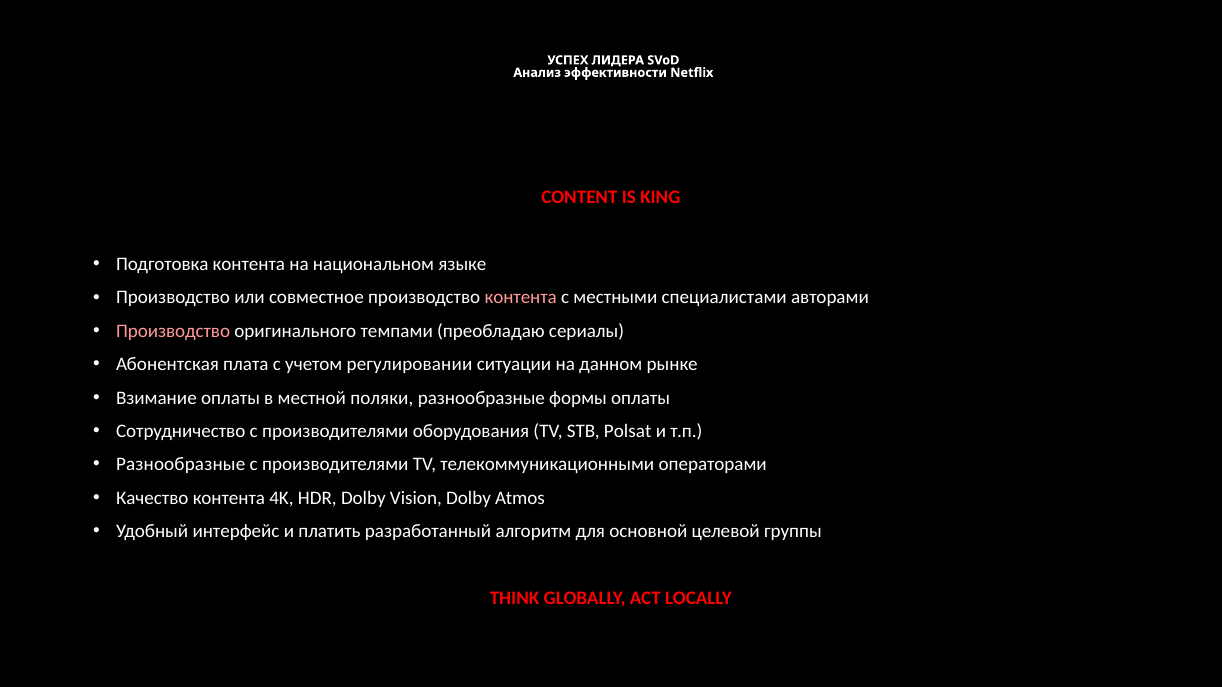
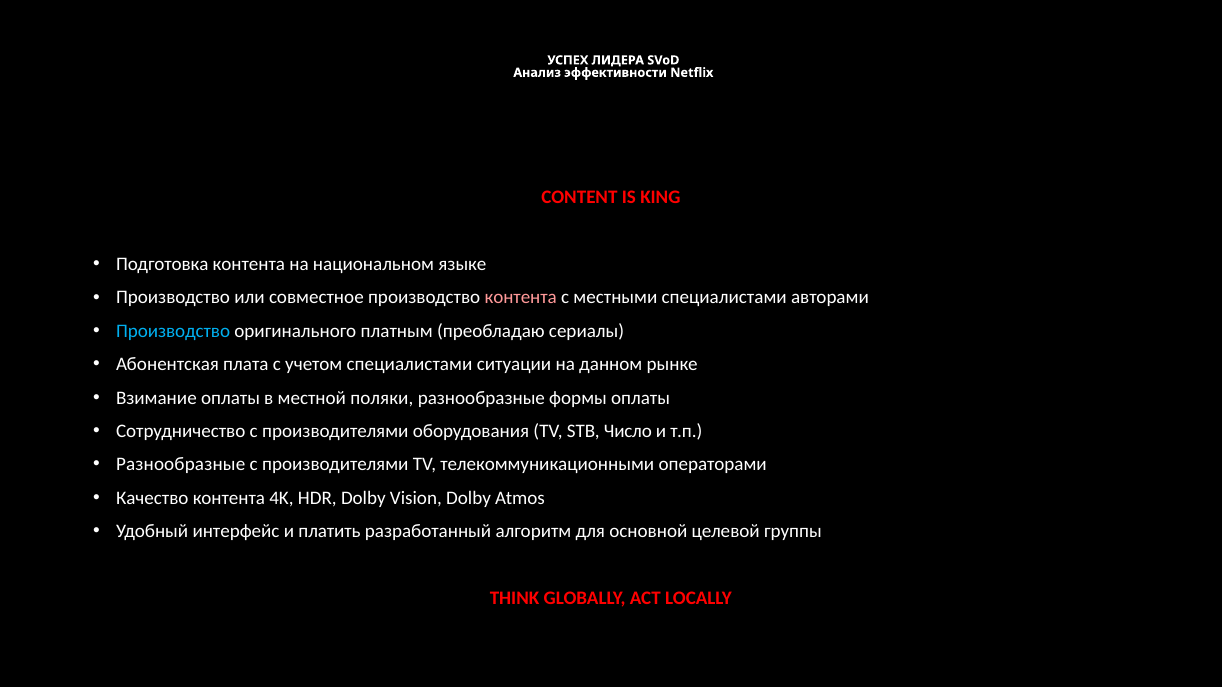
Производство colour: pink -> light blue (173, 331)
темпами: темпами -> платным (397, 331)
учетом регулировании: регулировании -> специалистами (410, 365)
Polsat: Polsat -> Число (628, 431)
